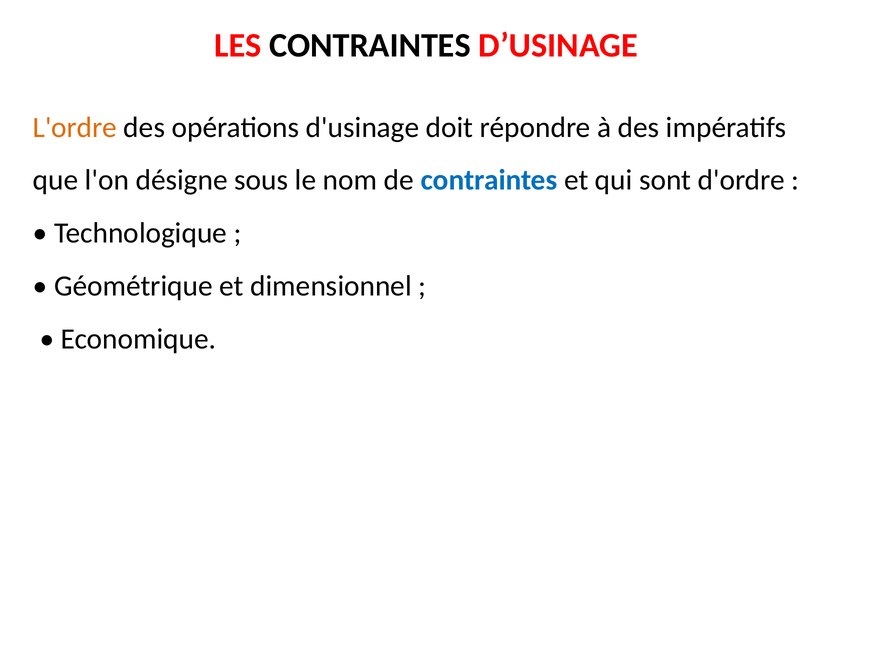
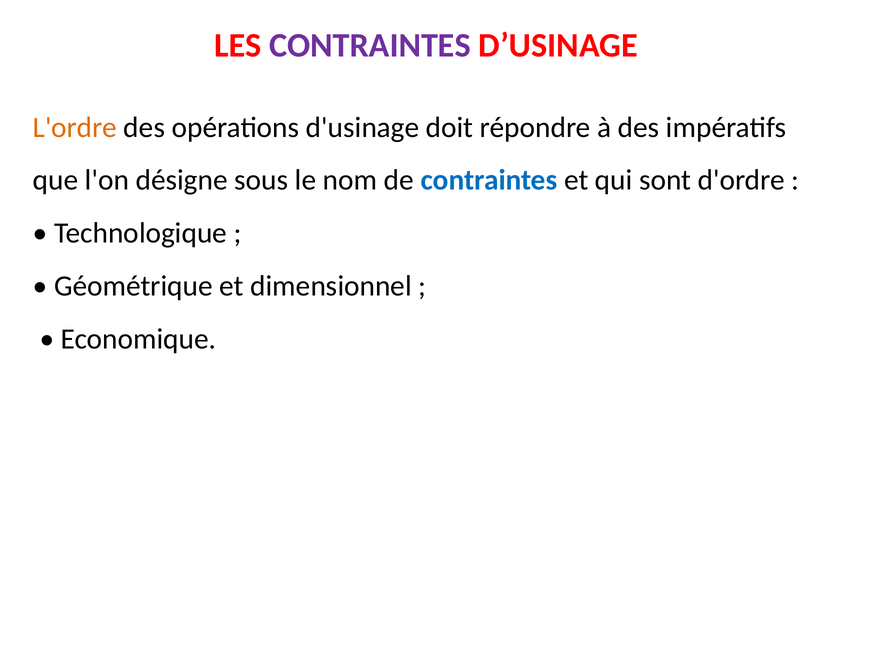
CONTRAINTES colour: black -> purple (370, 45)
